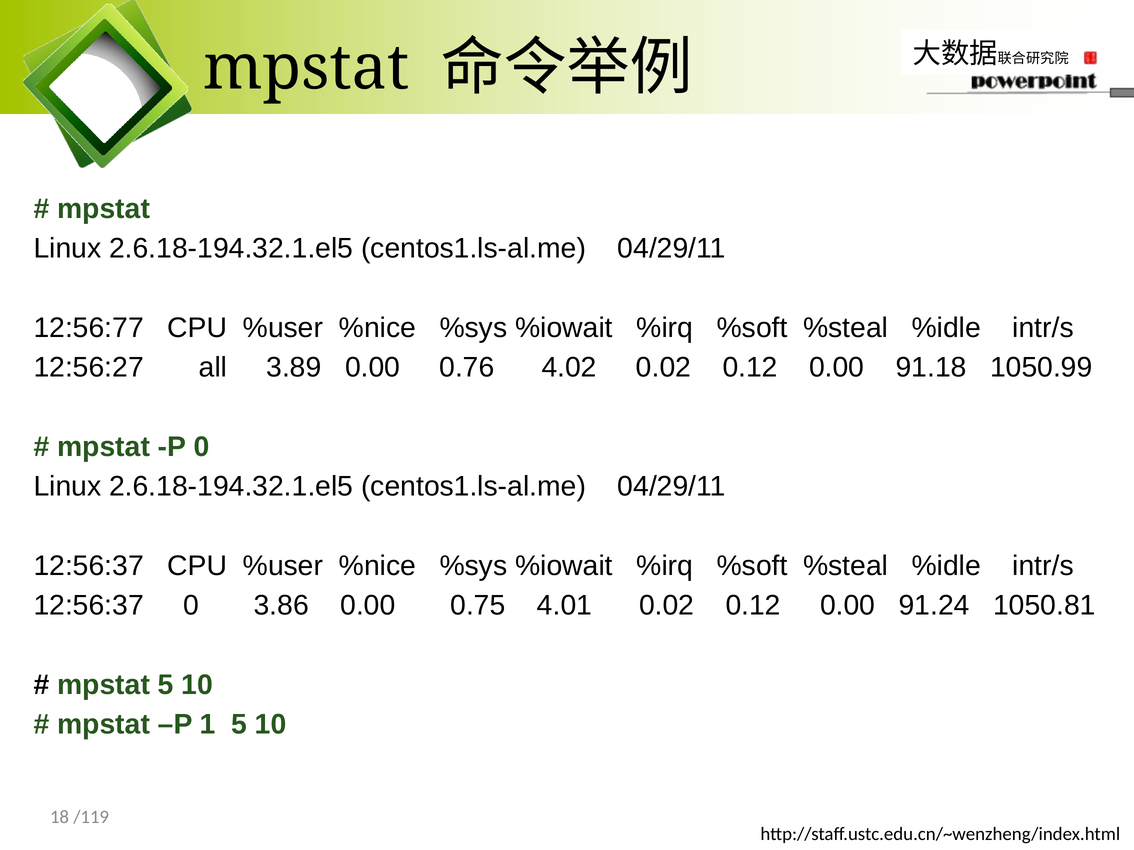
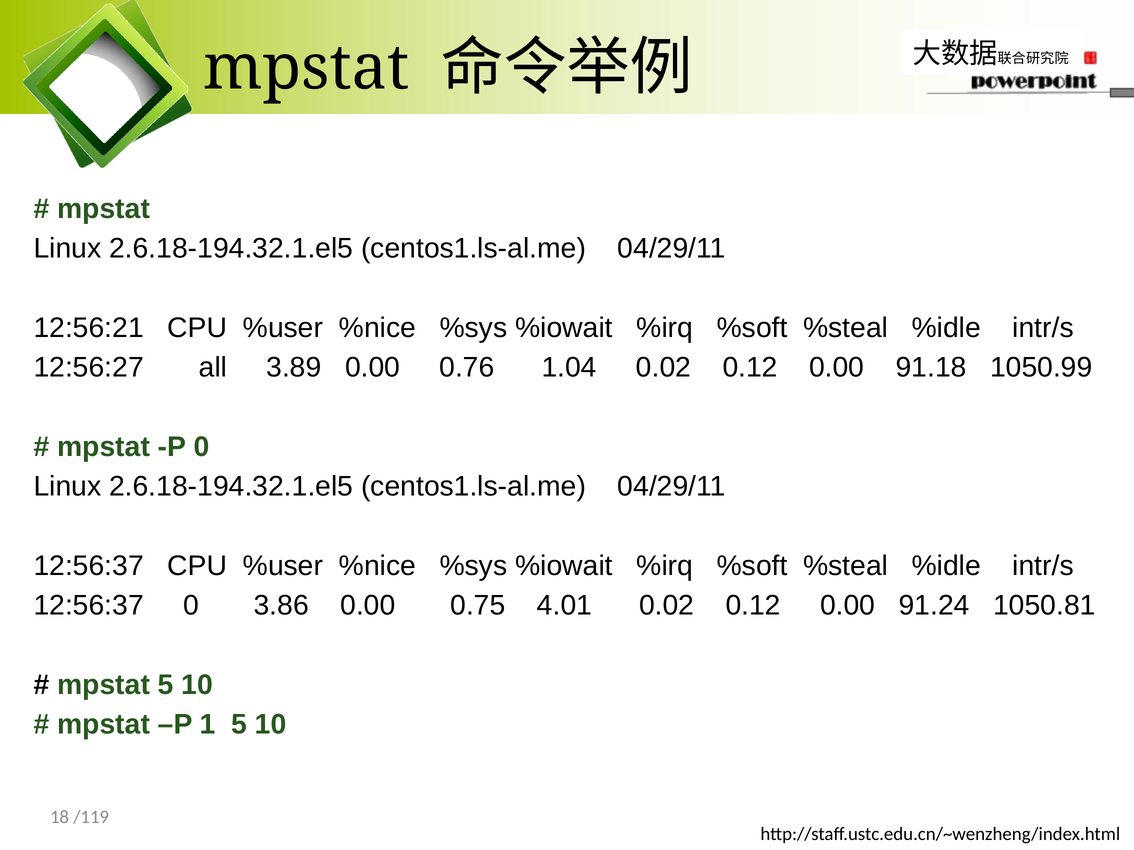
12:56:77: 12:56:77 -> 12:56:21 (89, 328)
4.02: 4.02 -> 1.04 (569, 368)
